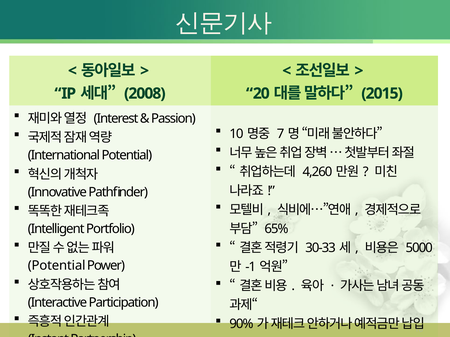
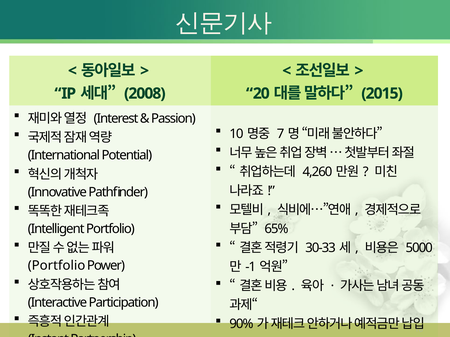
Potential: Potential -> Portfolio (57, 266)
